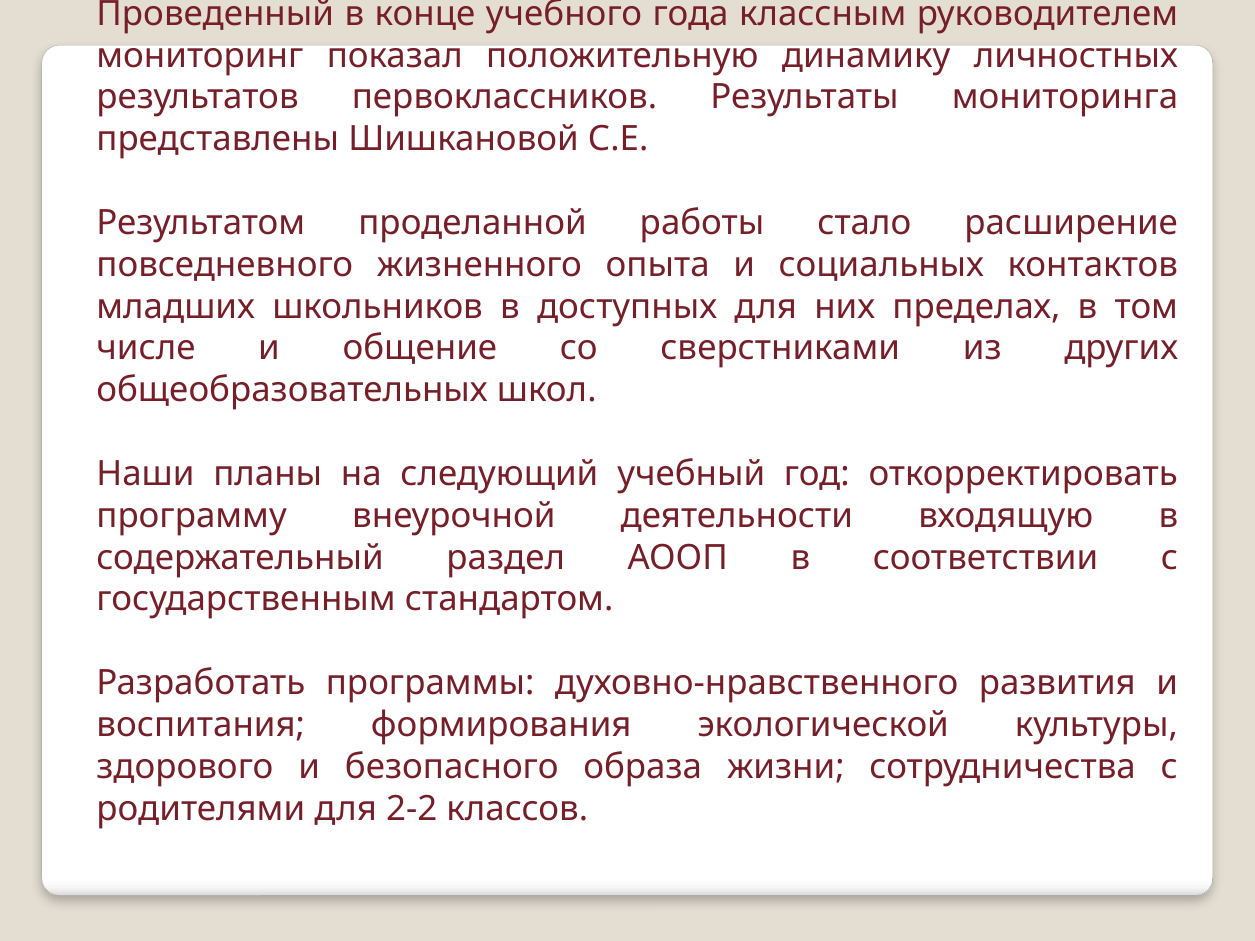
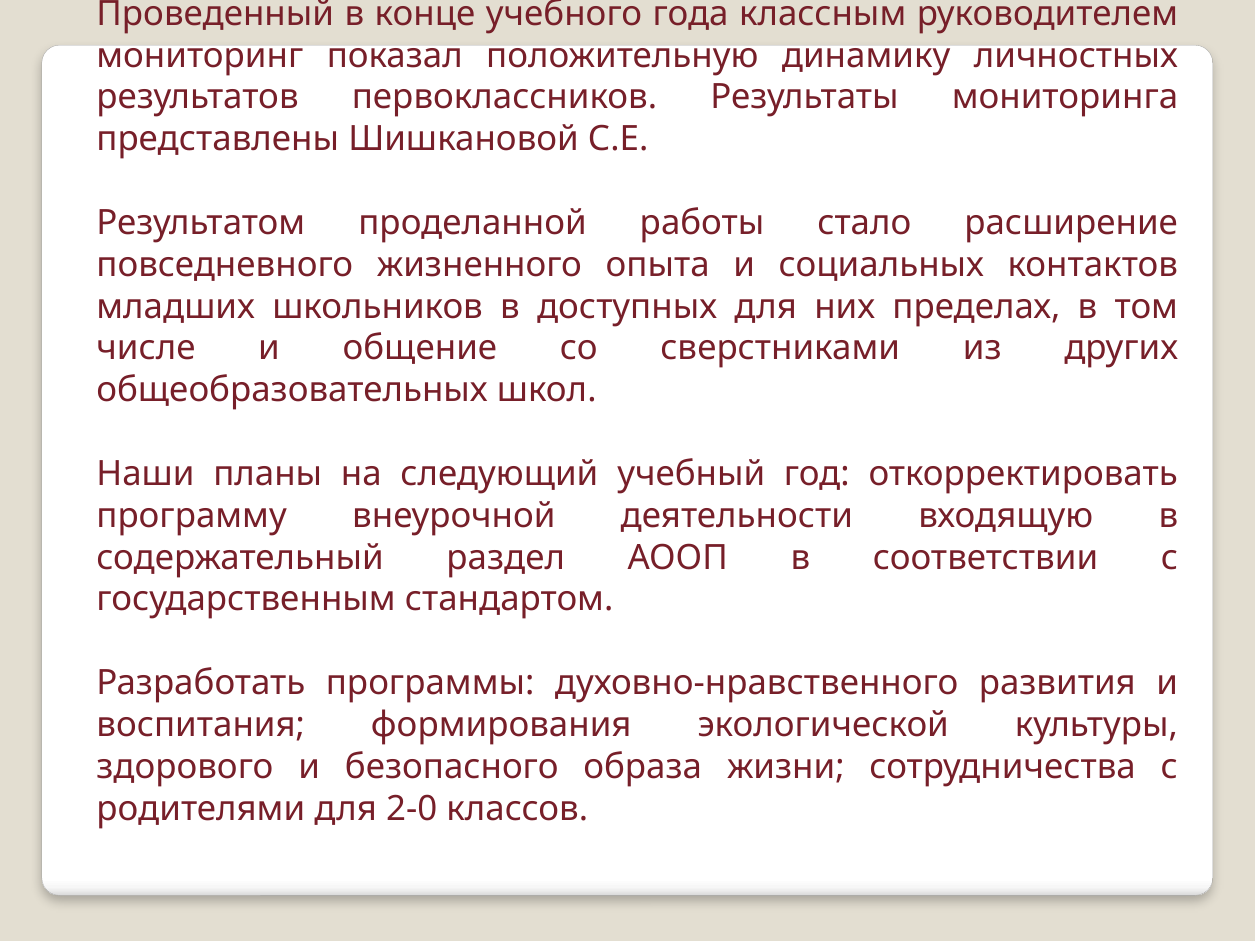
2-2: 2-2 -> 2-0 (412, 809)
